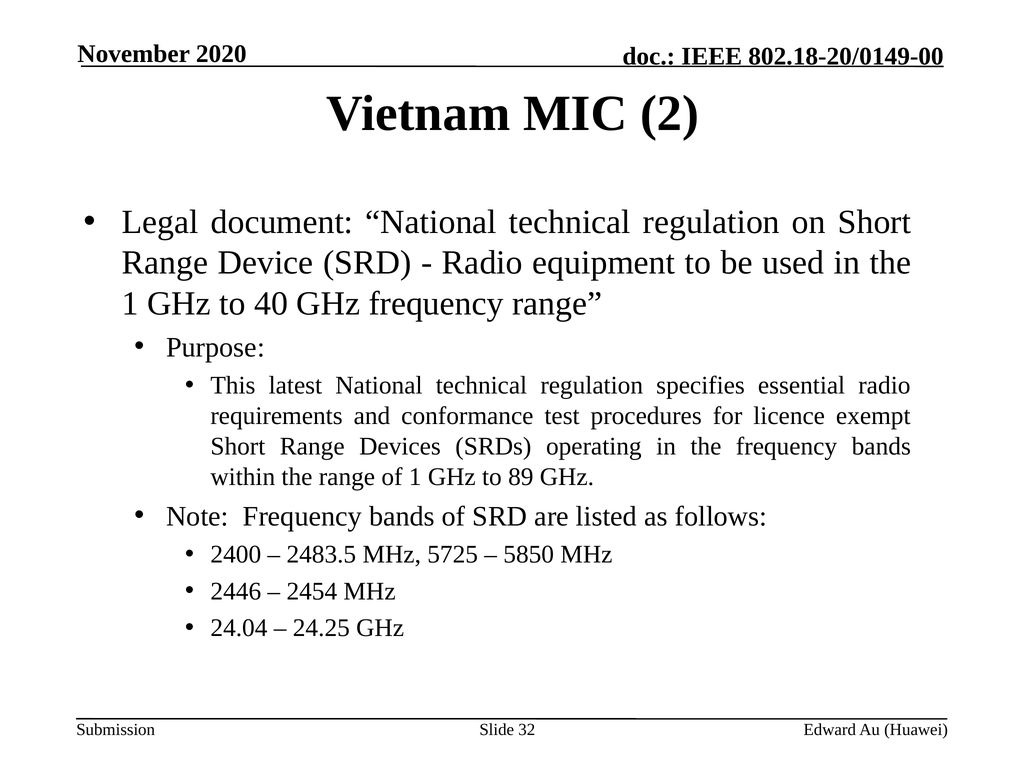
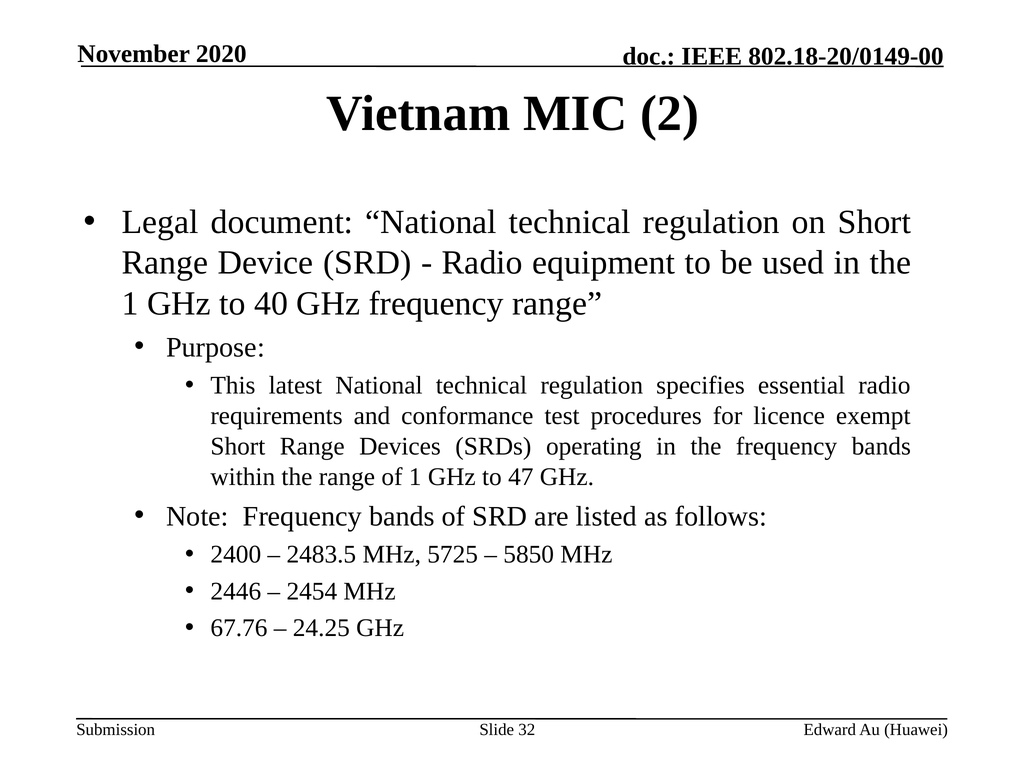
89: 89 -> 47 (521, 477)
24.04: 24.04 -> 67.76 (239, 628)
